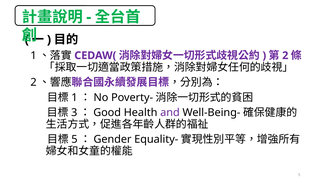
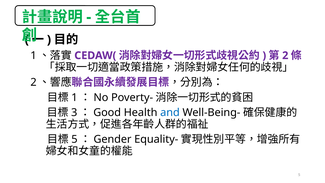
and colour: purple -> blue (170, 112)
